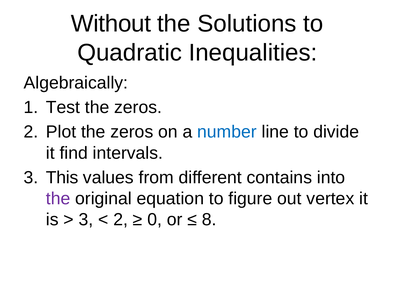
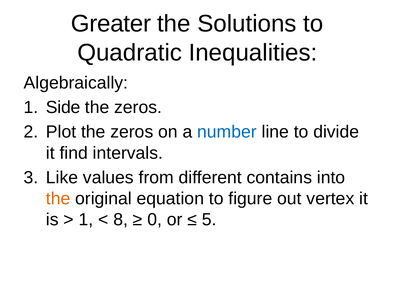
Without: Without -> Greater (111, 24)
Test: Test -> Side (63, 107)
This: This -> Like (62, 178)
the colour: purple -> orange (58, 199)
3: 3 -> 1 (86, 220)
2: 2 -> 8 (121, 220)
8: 8 -> 5 (209, 220)
